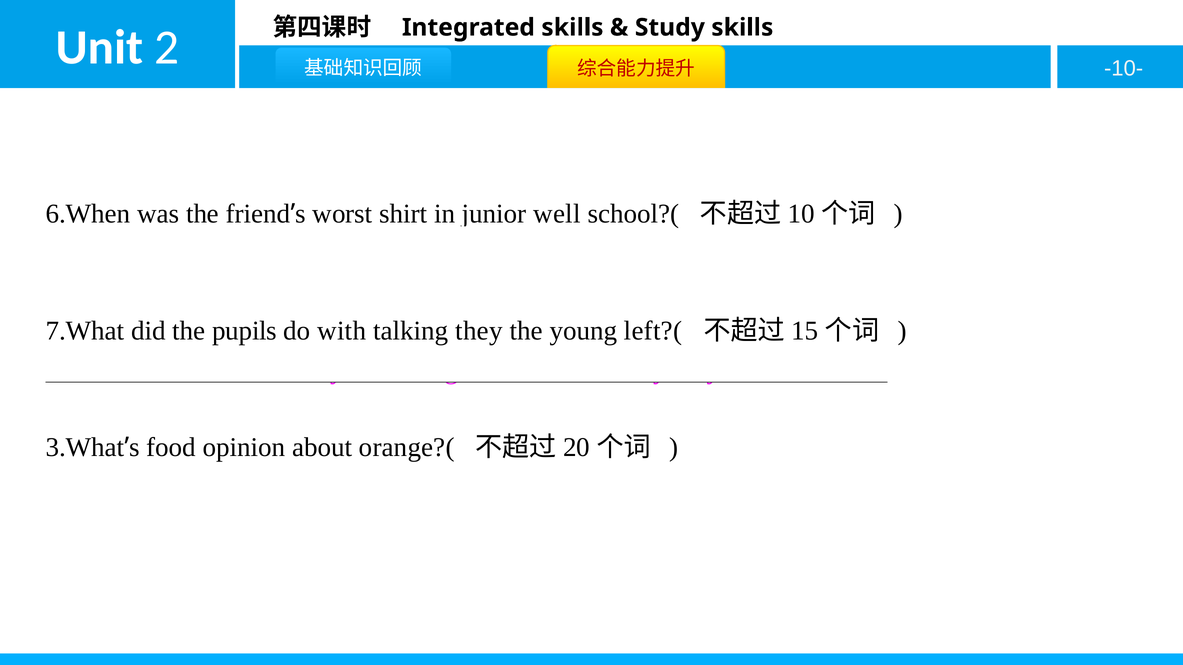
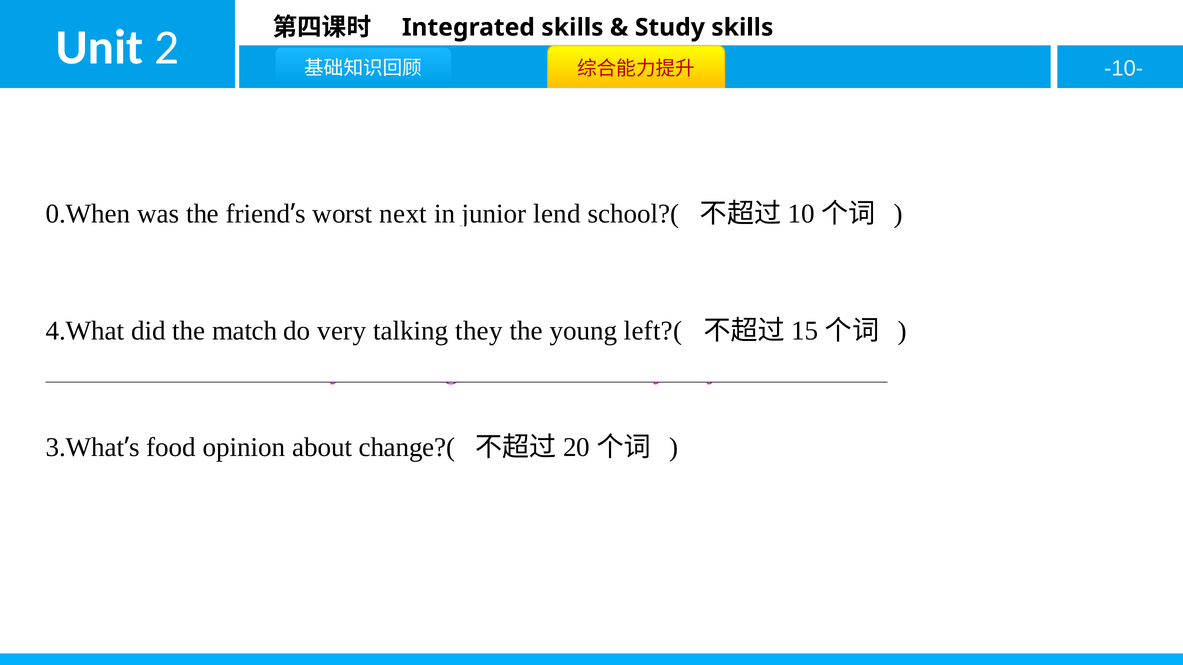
6.When: 6.When -> 0.When (88, 214)
worst shirt: shirt -> next (403, 214)
well: well -> lend (557, 214)
7.What: 7.What -> 4.What (85, 331)
pupils: pupils -> match (245, 331)
do with: with -> very (342, 331)
orange?(: orange?( -> change?( (407, 448)
